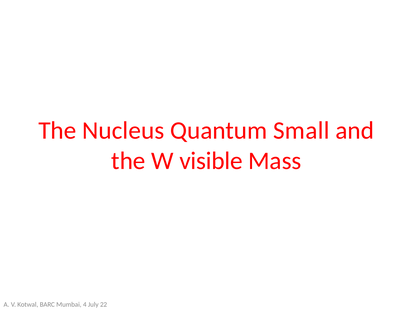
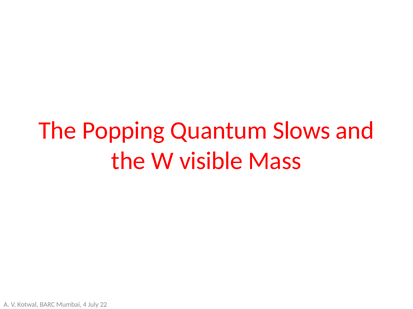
Nucleus: Nucleus -> Popping (123, 131)
Small: Small -> Slows (302, 131)
